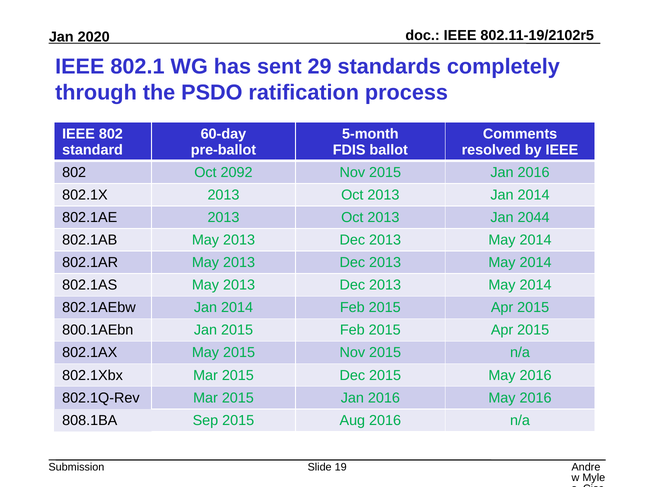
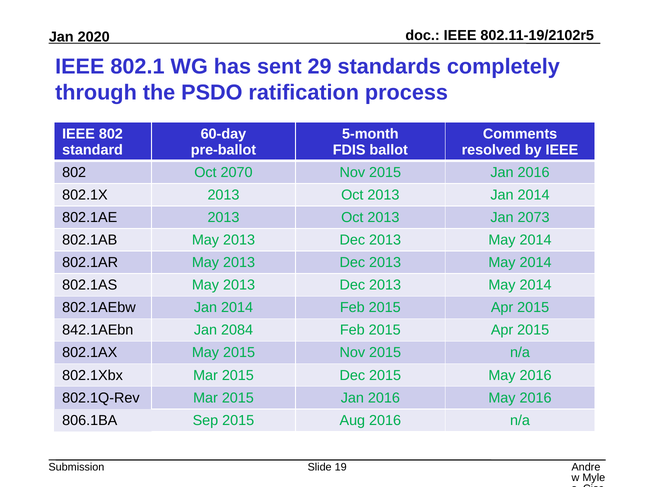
2092: 2092 -> 2070 (237, 172)
2044: 2044 -> 2073 (534, 217)
800.1AEbn: 800.1AEbn -> 842.1AEbn (98, 330)
Jan 2015: 2015 -> 2084 (237, 330)
808.1BA: 808.1BA -> 806.1BA (90, 420)
